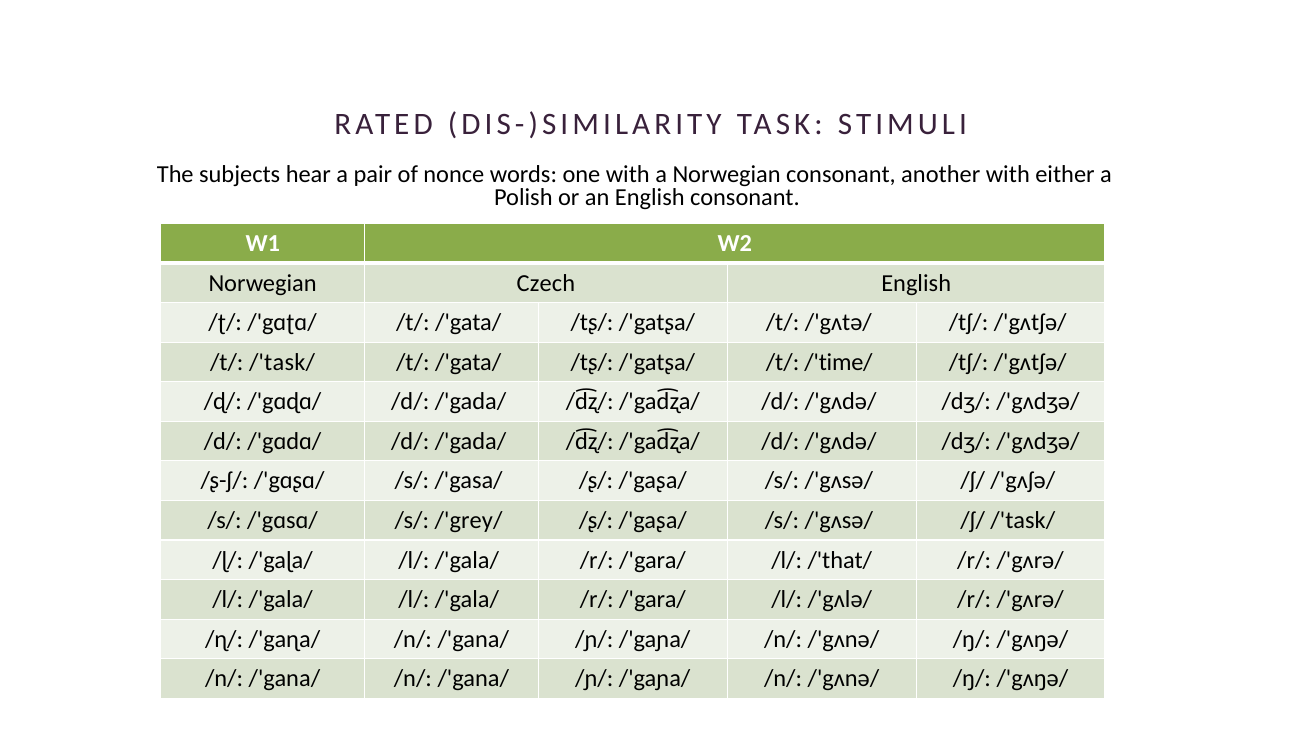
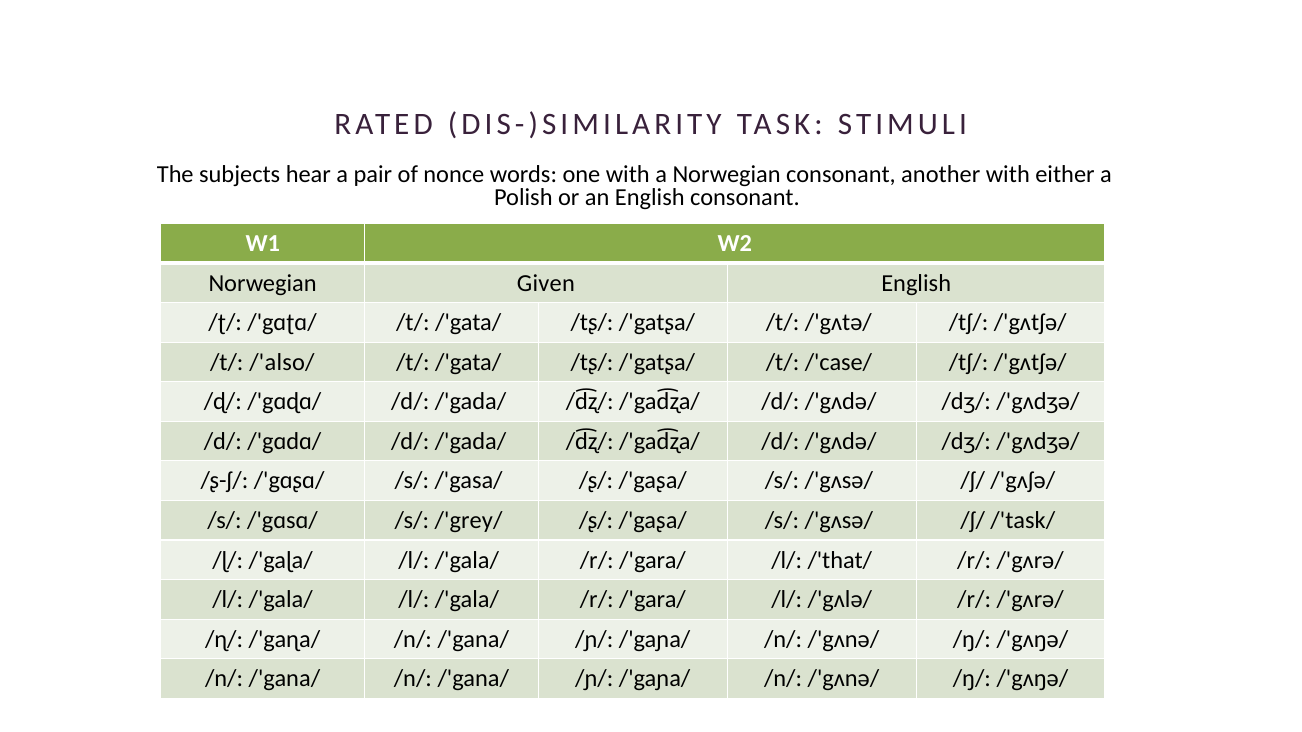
Czech: Czech -> Given (546, 283)
/t/ /'task/: /'task/ -> /'also/ (282, 362)
/'time/: /'time/ -> /'case/ (838, 362)
